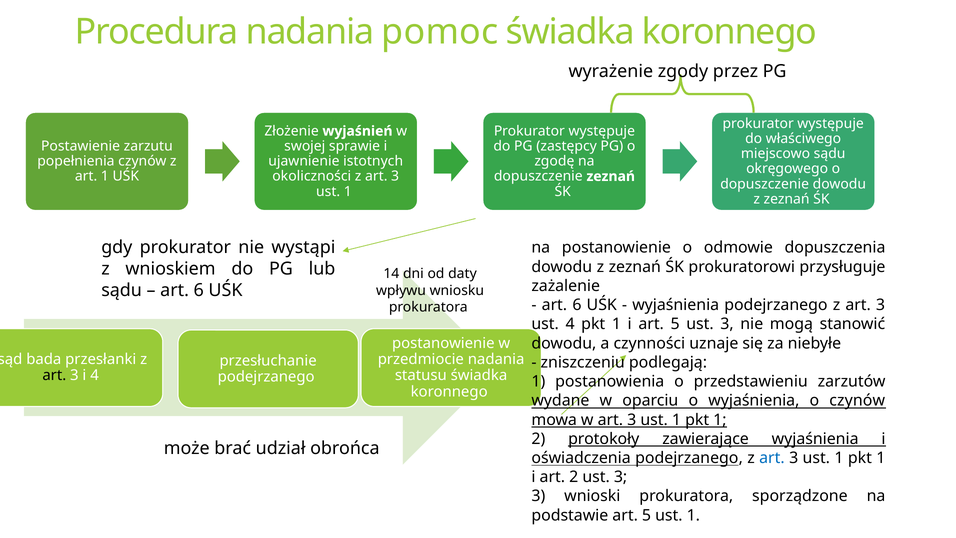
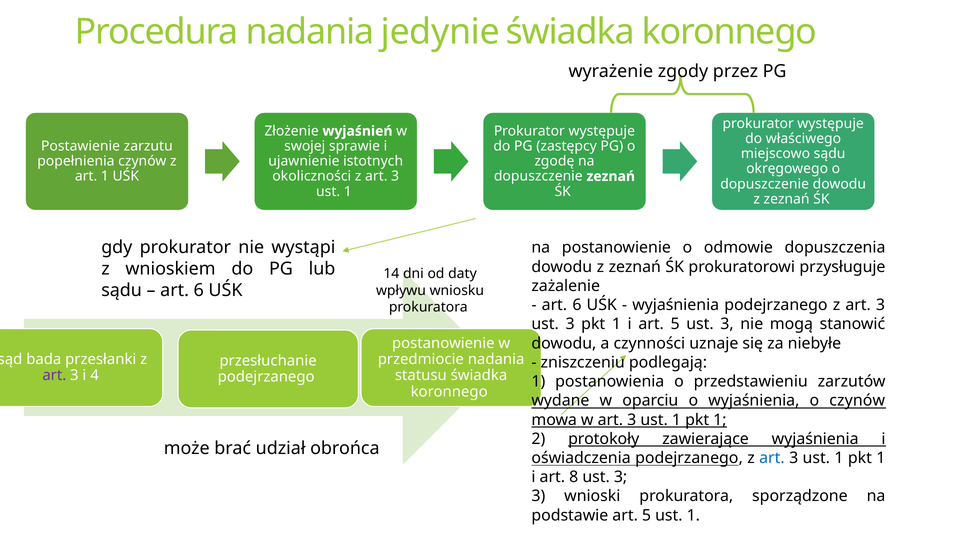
pomoc: pomoc -> jedynie (440, 32)
4: 4 -> 3 (570, 324)
art colour: black -> purple (54, 375)
art 2: 2 -> 8 (574, 477)
